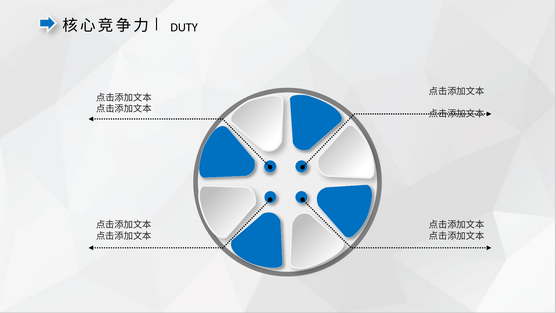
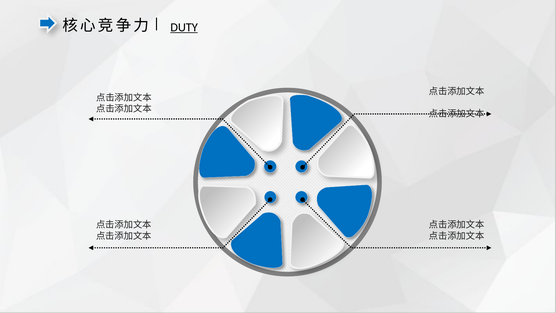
DUTY underline: none -> present (184, 27)
